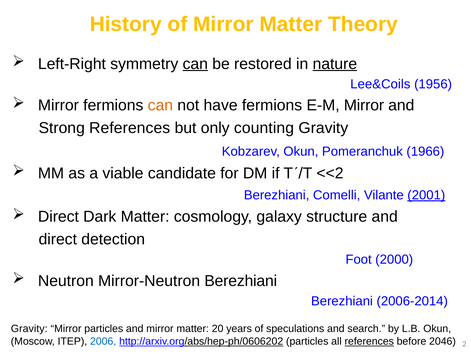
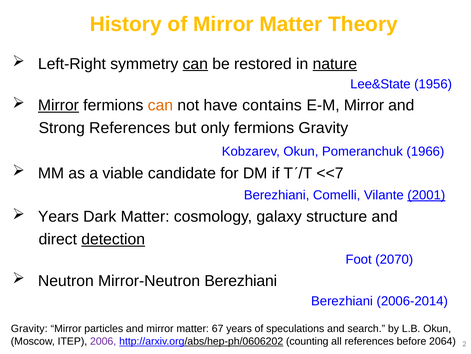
Lee&Coils: Lee&Coils -> Lee&State (380, 84)
Mirror underline: none -> present (58, 105)
have fermions: fermions -> contains (272, 105)
only counting: counting -> fermions (264, 128)
<<2: <<2 -> <<7 (330, 173)
Direct: Direct -> Years (58, 216)
detection underline: none -> present (113, 239)
2000: 2000 -> 2070 (394, 259)
20: 20 -> 67 (218, 328)
2006 colour: blue -> purple (103, 341)
http://arxiv.org/abs/hep-ph/0606202 particles: particles -> counting (307, 341)
references underline: present -> none (369, 341)
2046: 2046 -> 2064 (443, 341)
